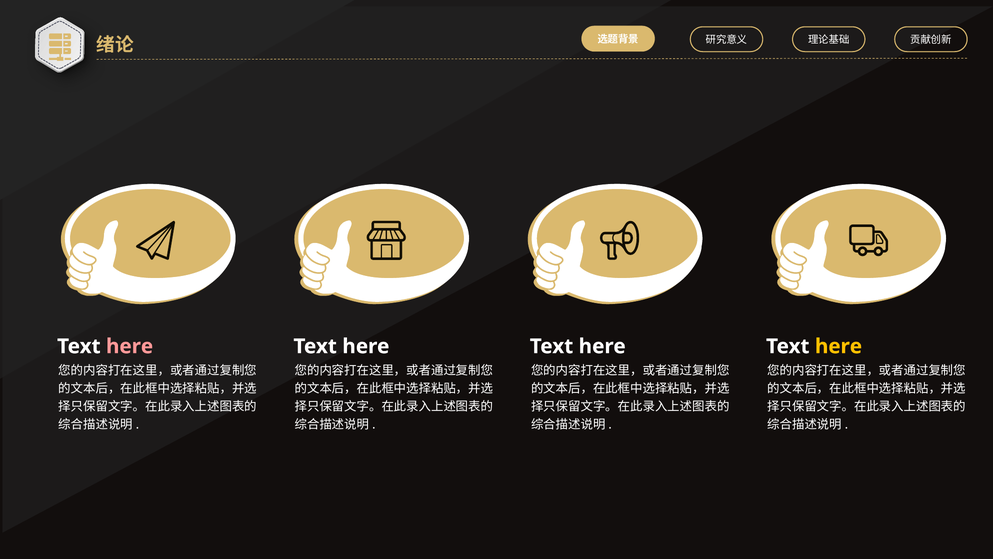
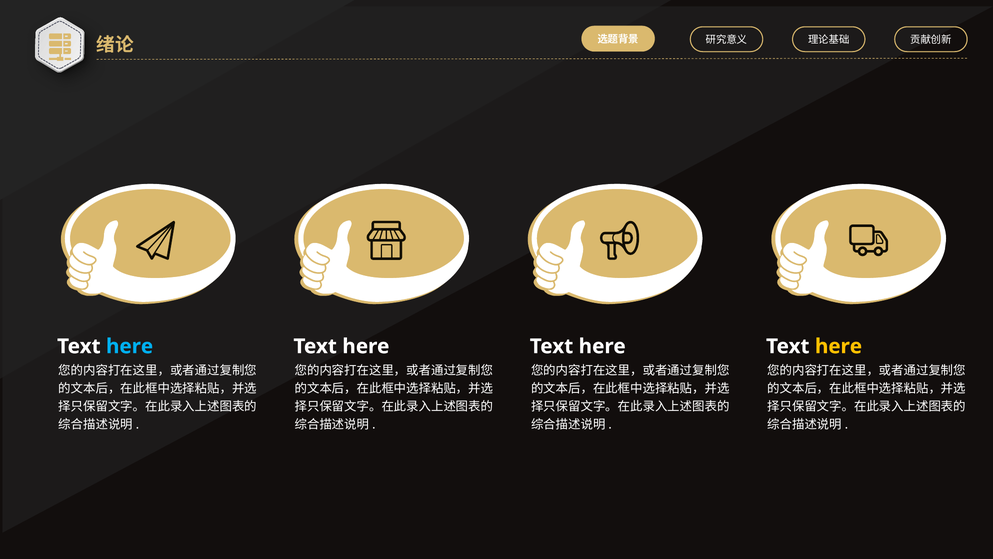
here colour: pink -> light blue (130, 346)
